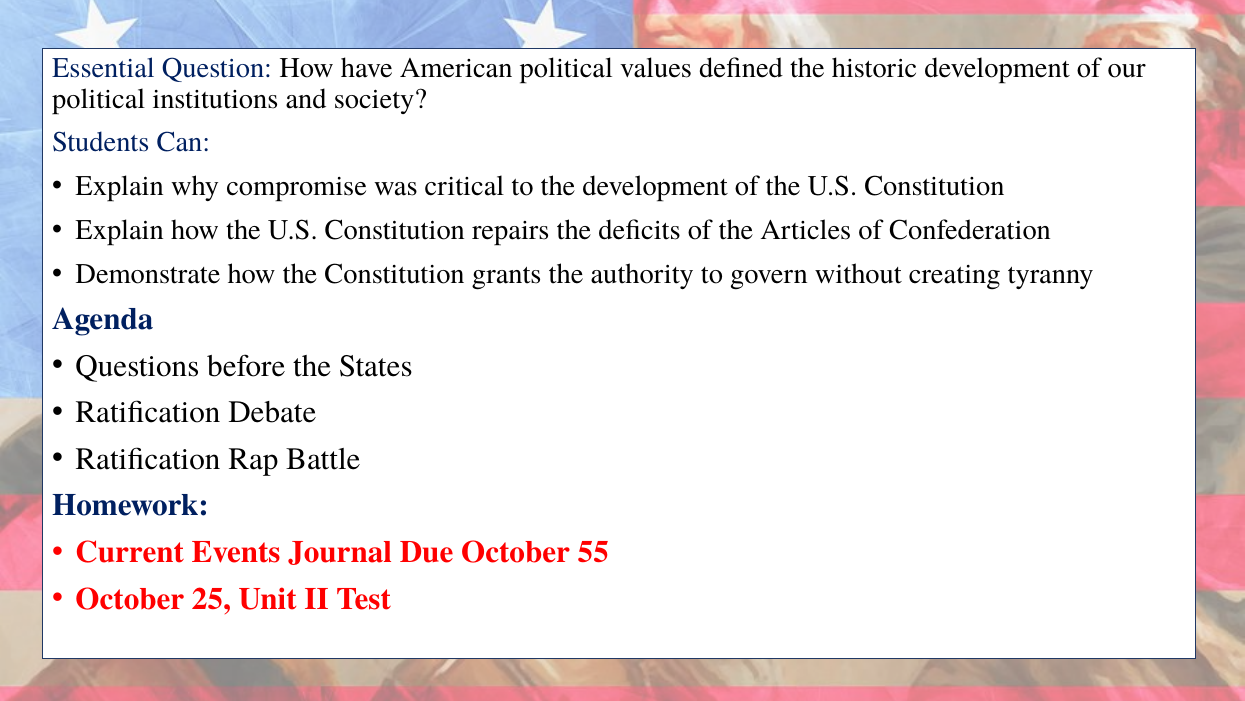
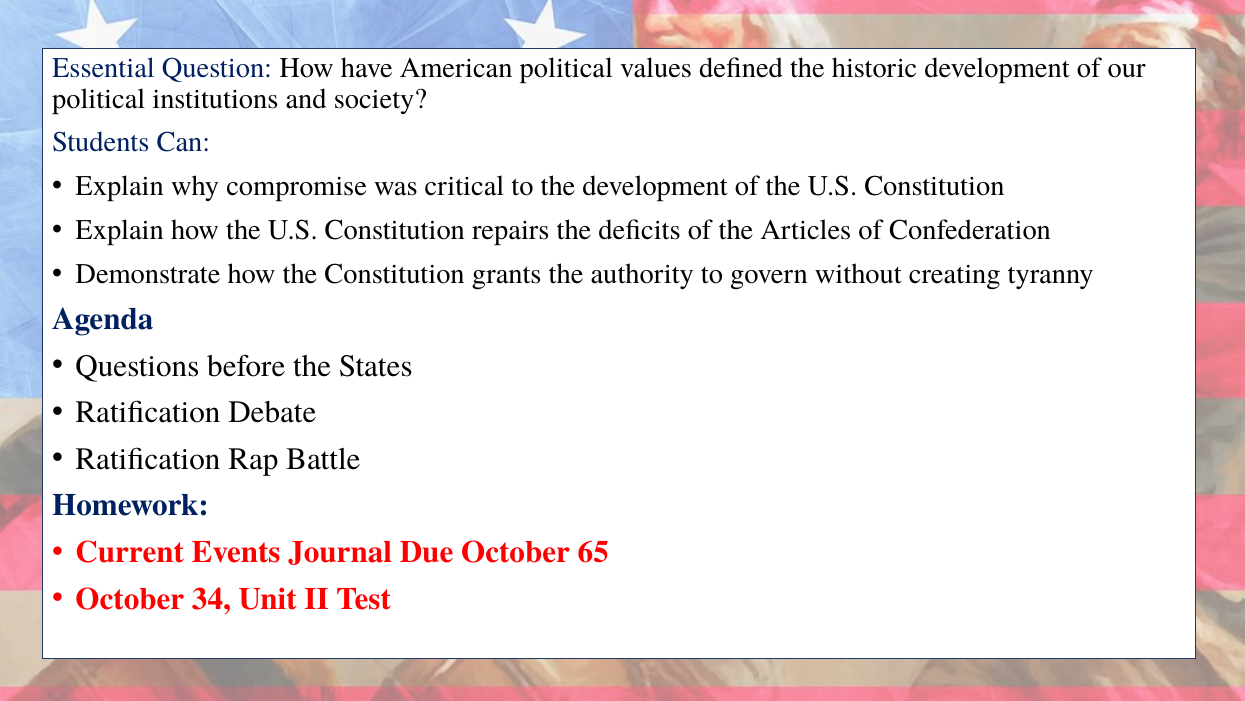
55: 55 -> 65 (593, 552)
25: 25 -> 34 (211, 598)
